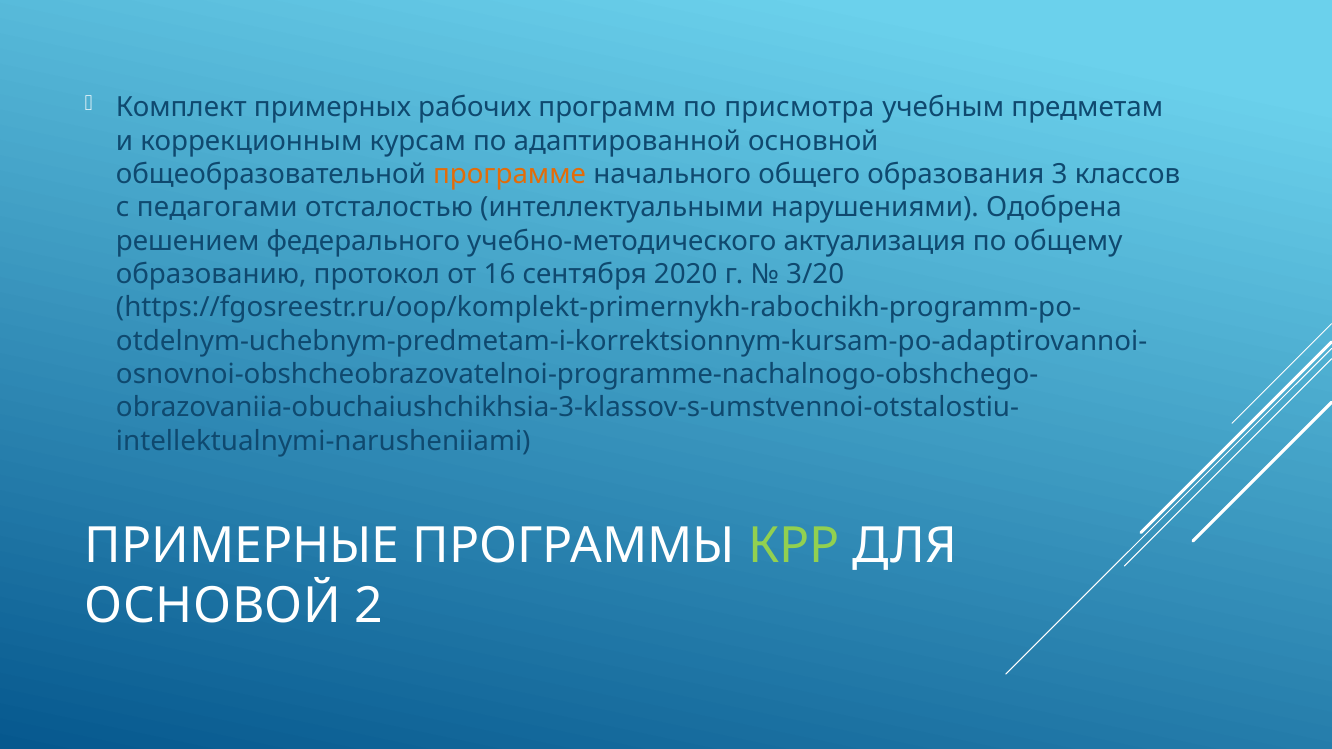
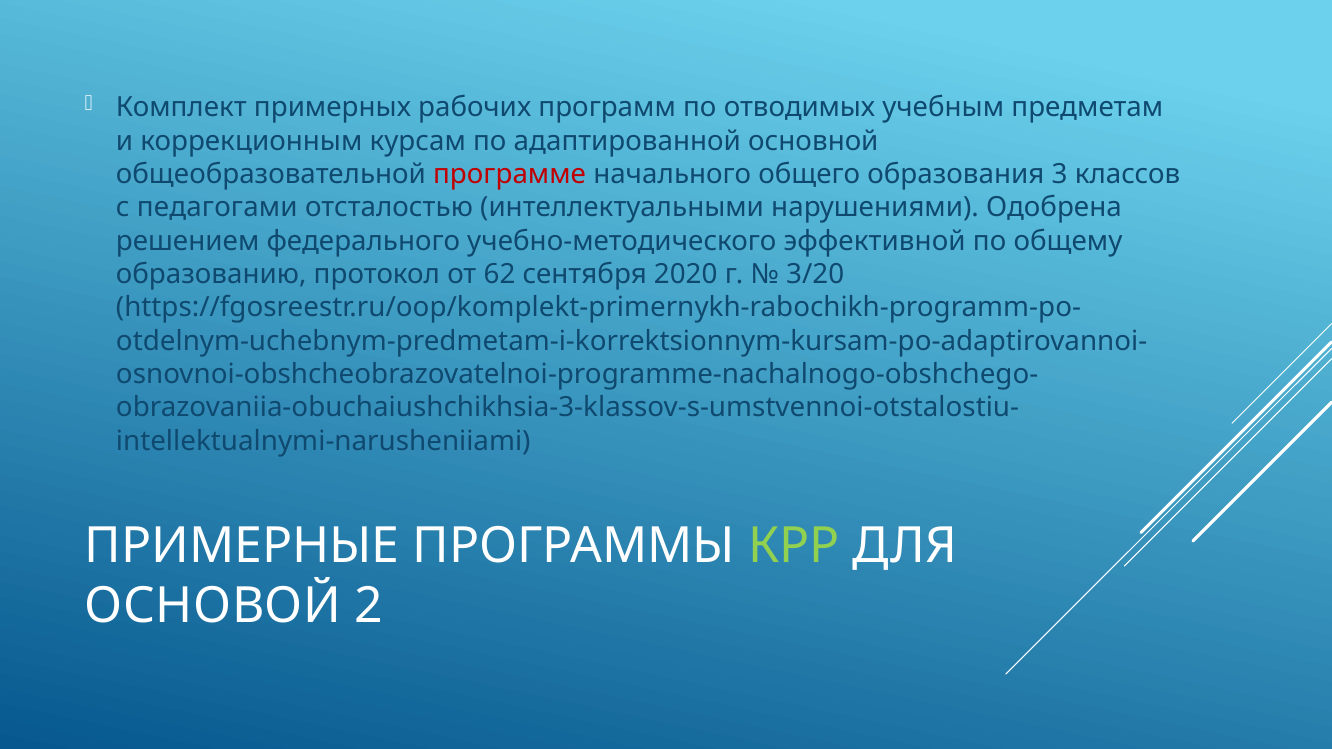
присмотра: присмотра -> отводимых (799, 108)
программе colour: orange -> red (510, 174)
актуализация: актуализация -> эффективной (875, 241)
16: 16 -> 62 (499, 274)
